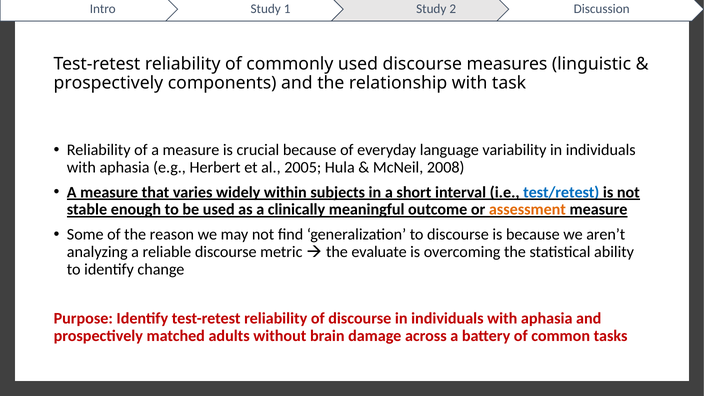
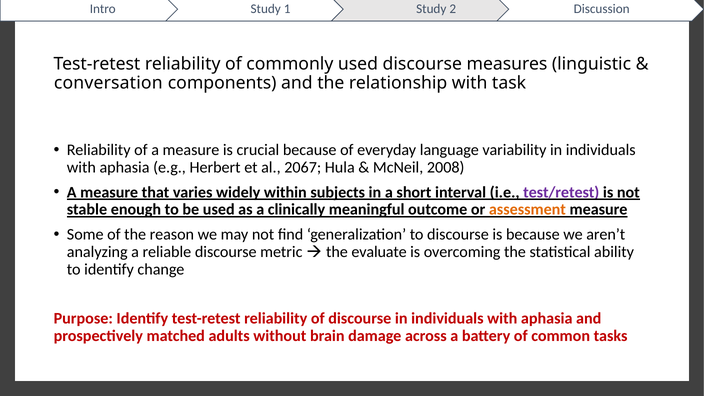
prospectively: prospectively -> conversation (108, 83)
2005: 2005 -> 2067 (303, 168)
test/retest colour: blue -> purple (561, 192)
